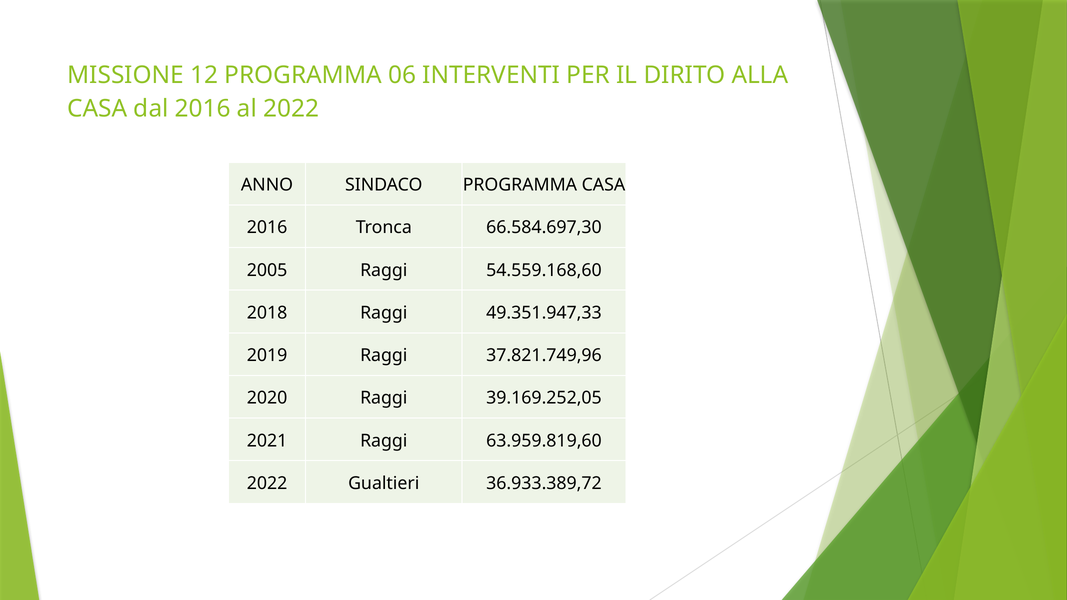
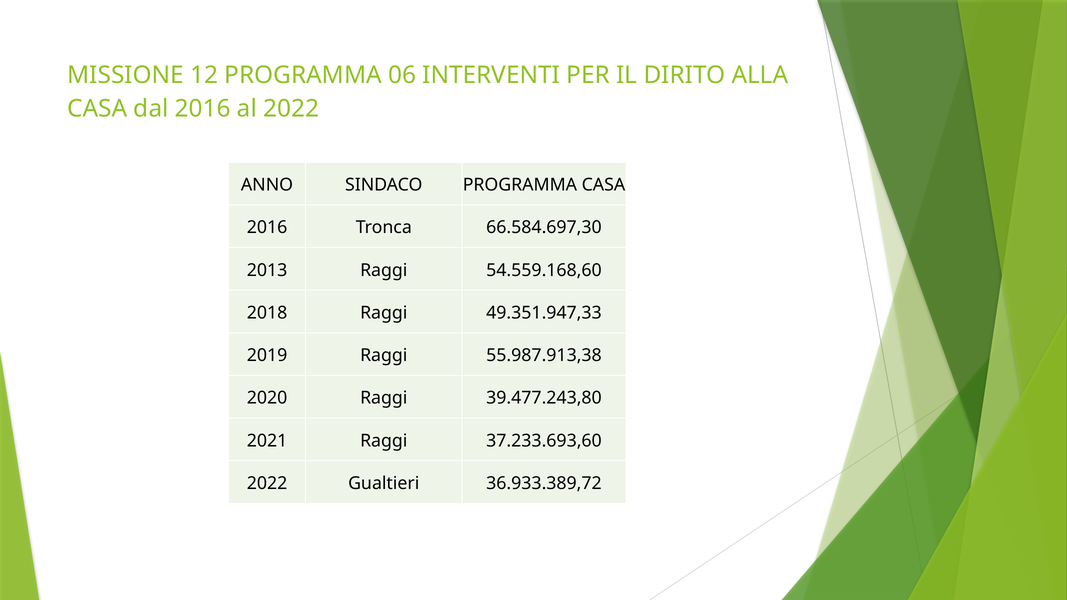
2005: 2005 -> 2013 (267, 270)
37.821.749,96: 37.821.749,96 -> 55.987.913,38 (544, 356)
39.169.252,05: 39.169.252,05 -> 39.477.243,80 (544, 398)
63.959.819,60: 63.959.819,60 -> 37.233.693,60 (544, 441)
